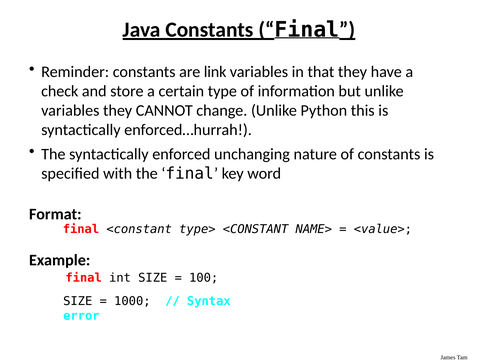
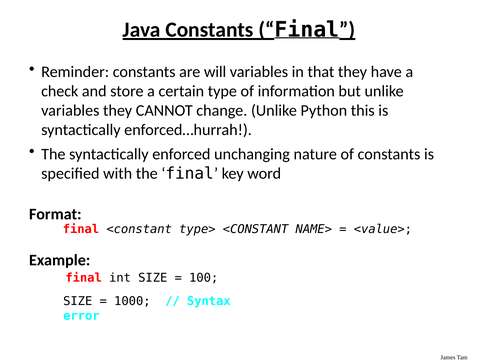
link: link -> will (215, 72)
